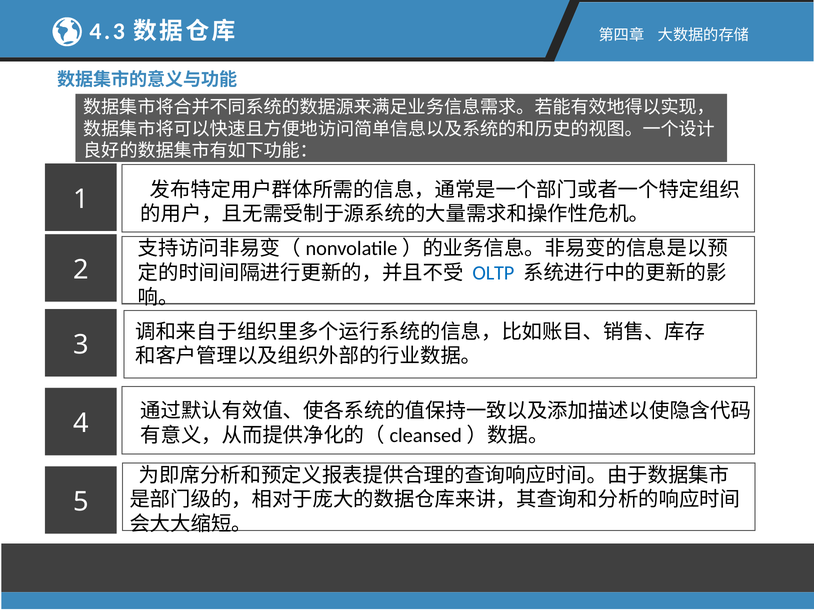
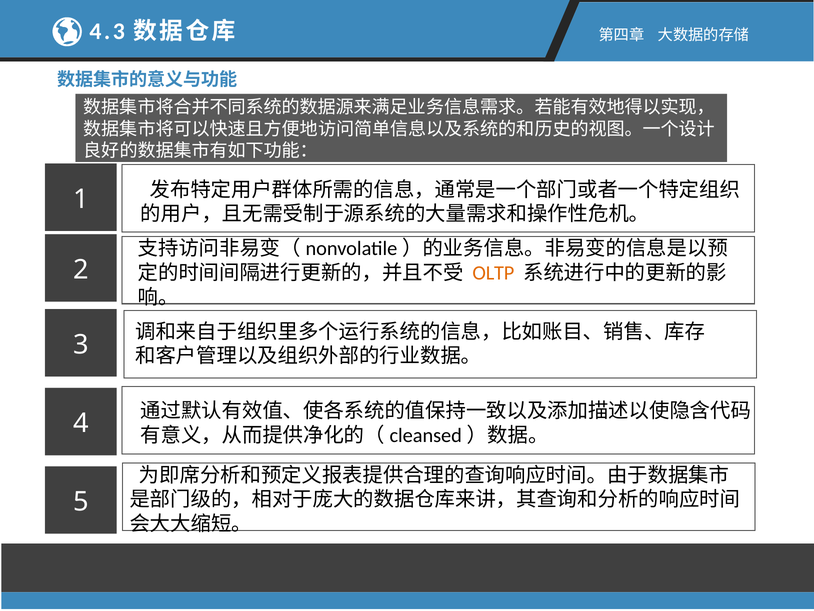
OLTP colour: blue -> orange (493, 273)
